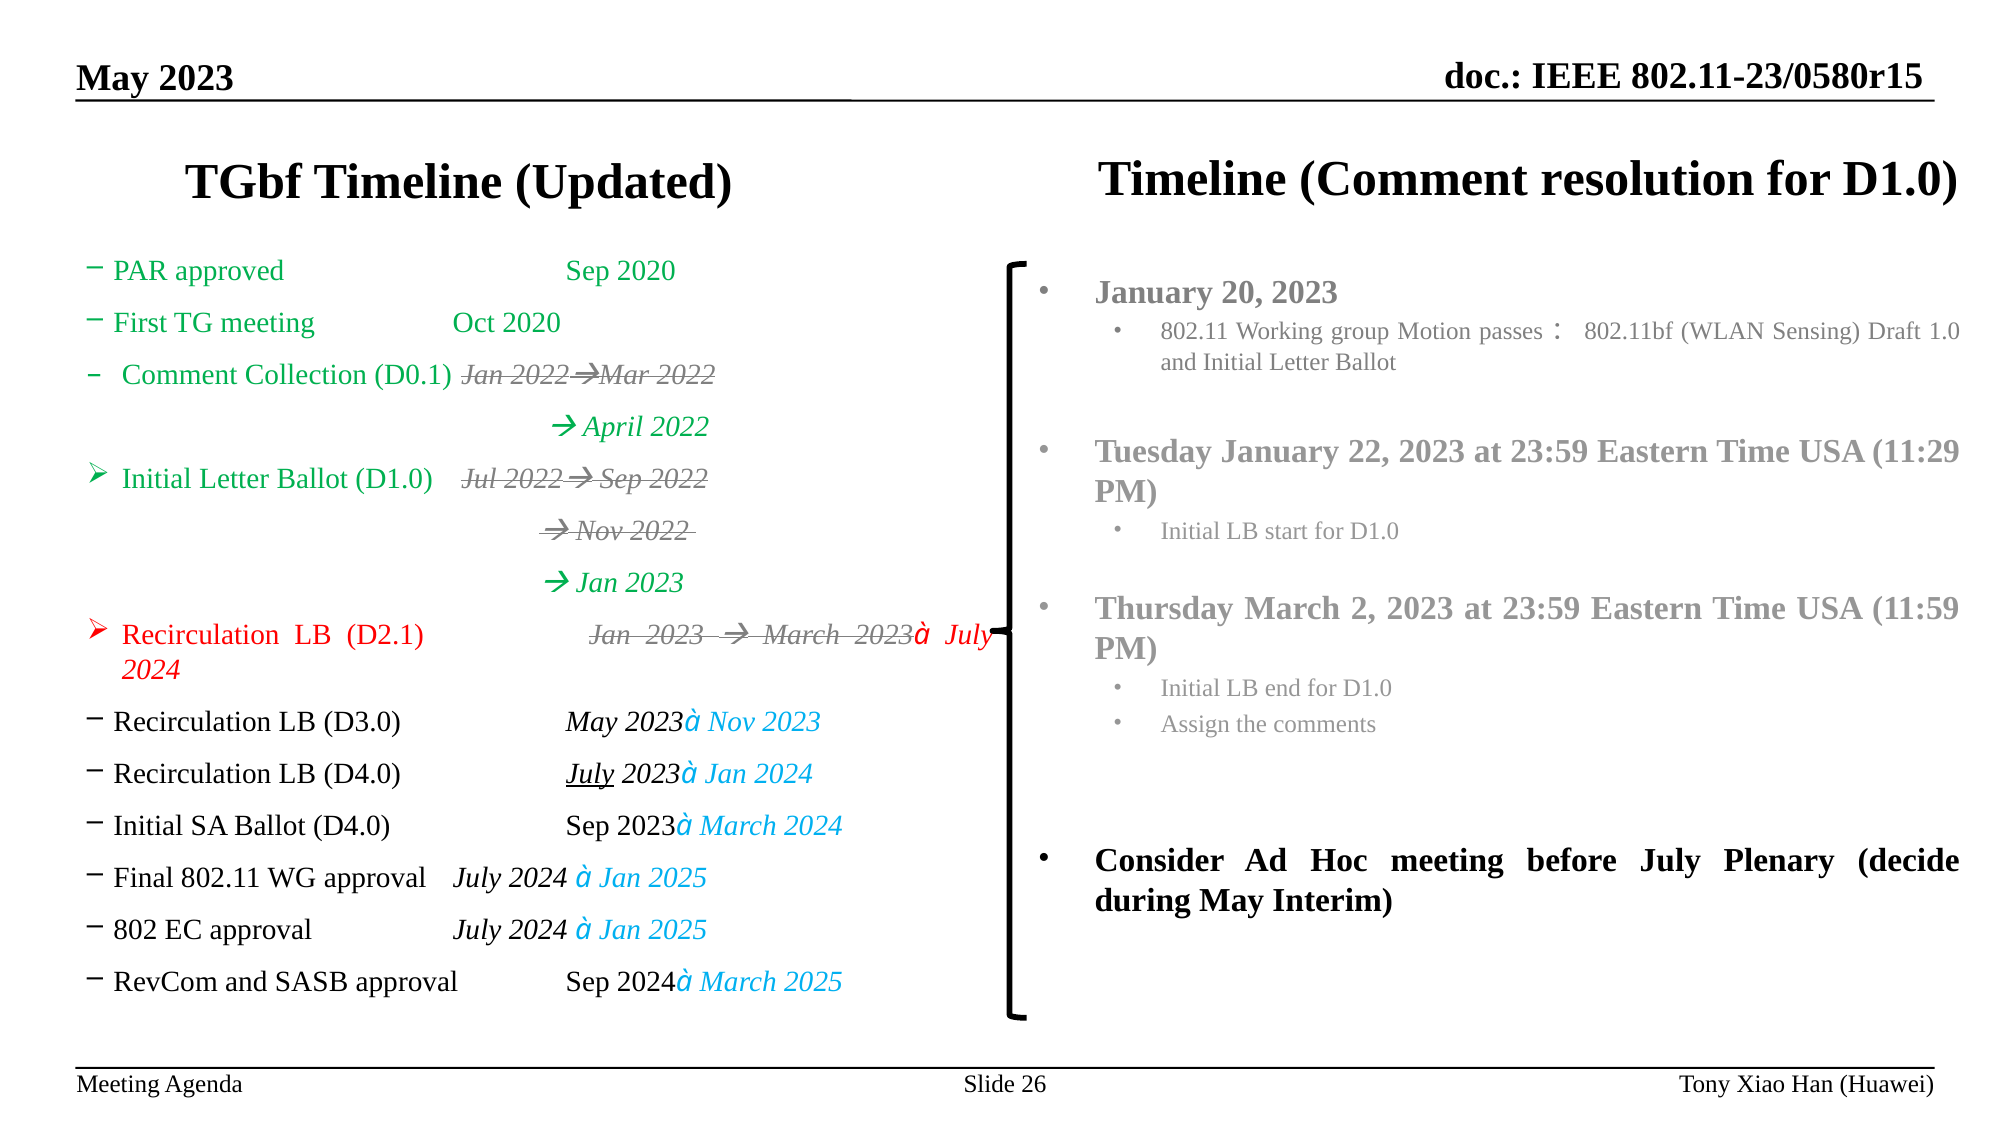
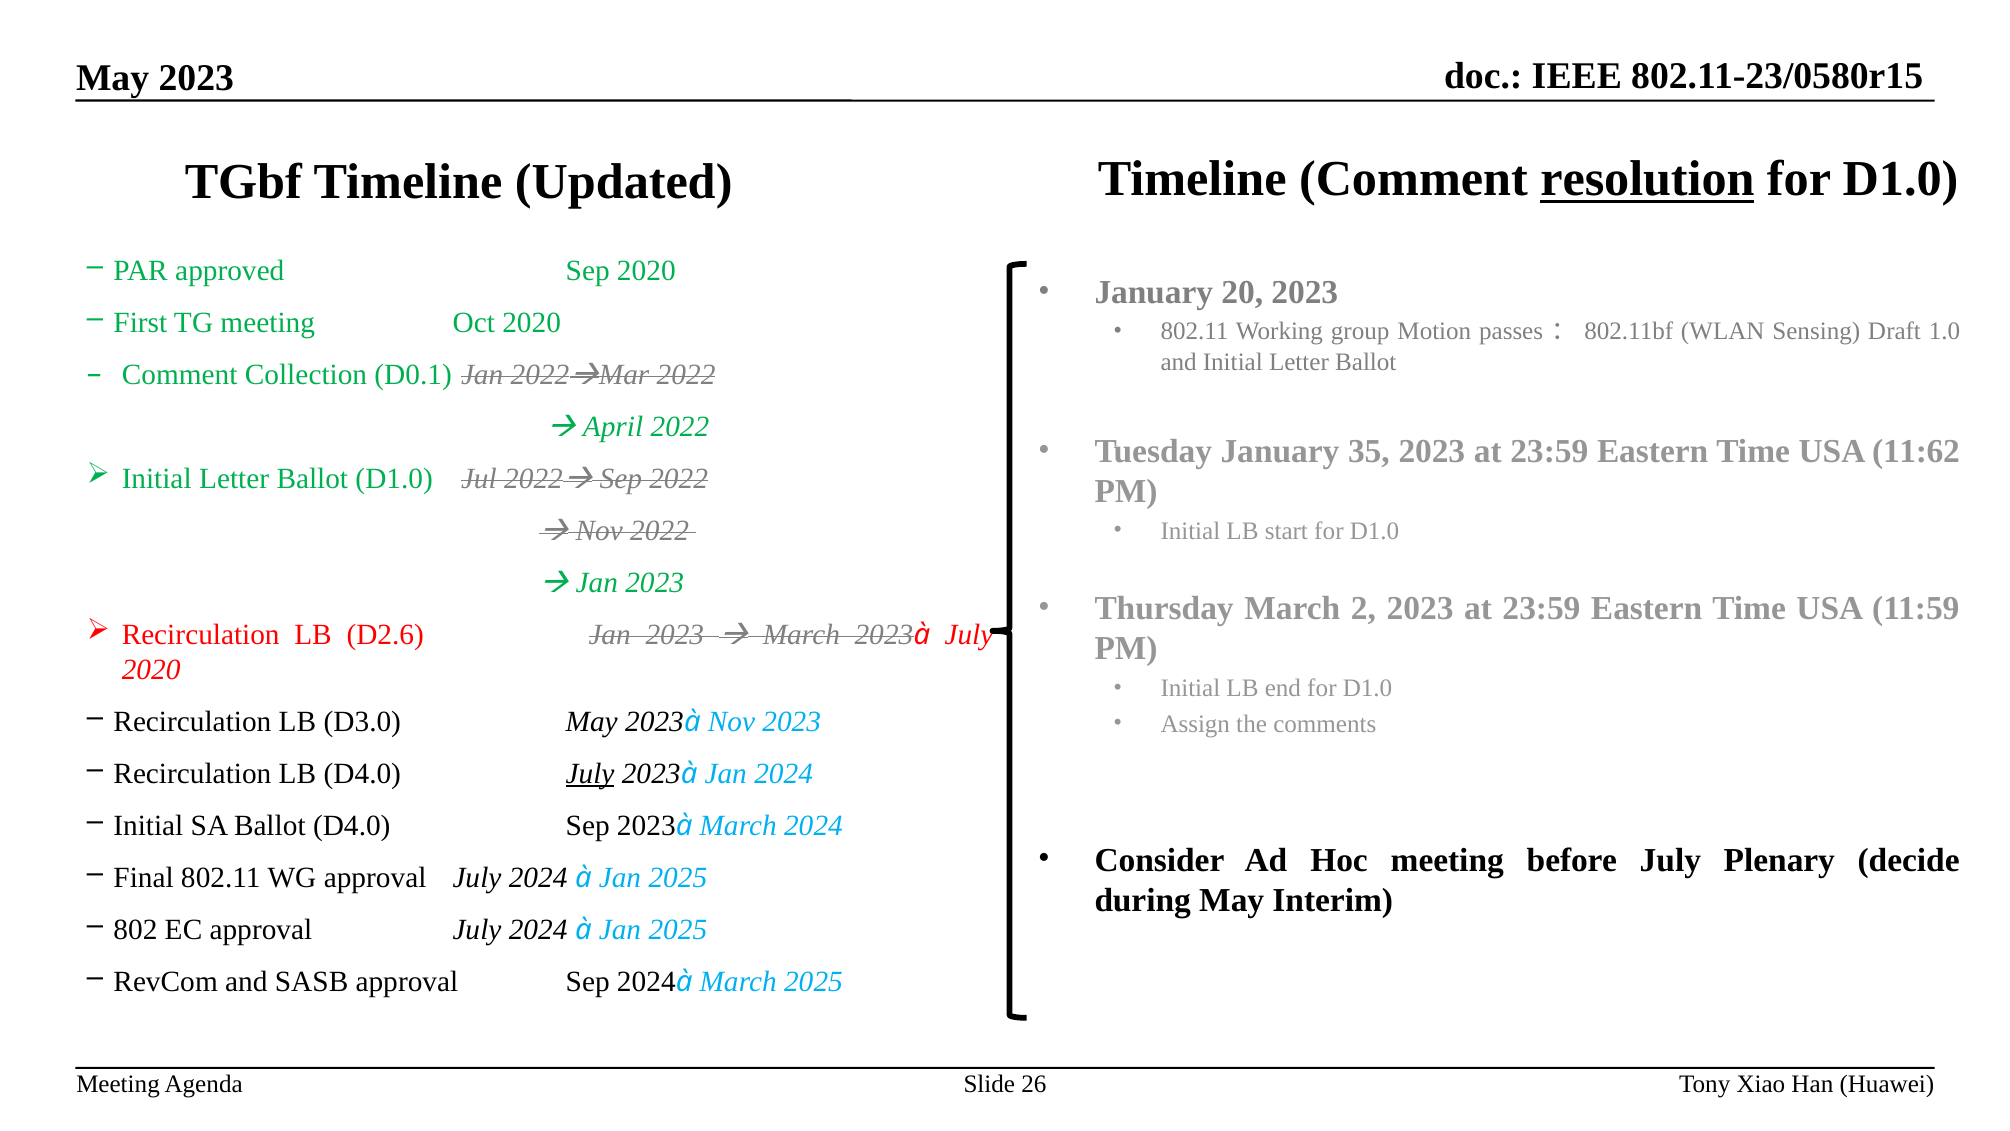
resolution underline: none -> present (1647, 179)
22: 22 -> 35 (1369, 451)
11:29: 11:29 -> 11:62 (1916, 451)
D2.1: D2.1 -> D2.6 (385, 634)
2024: 2024 -> 2020 (151, 669)
